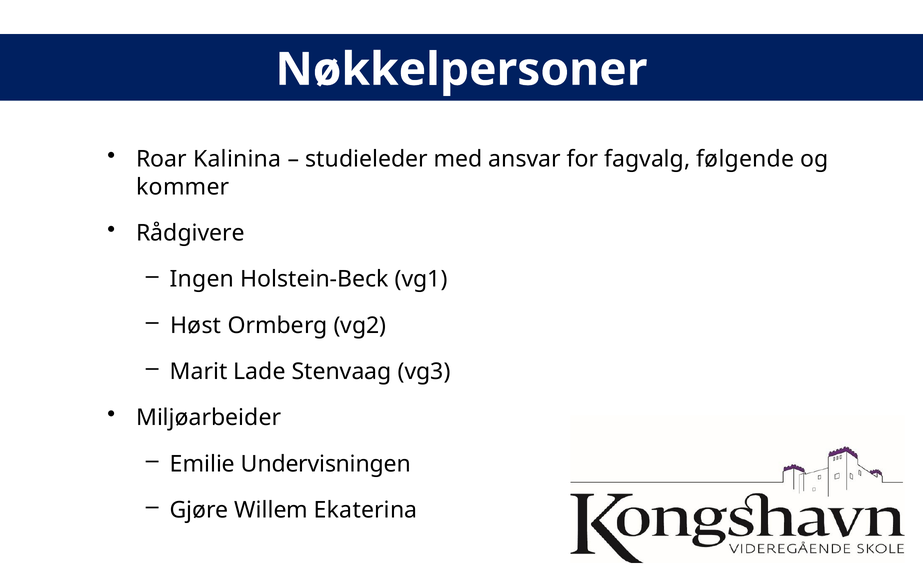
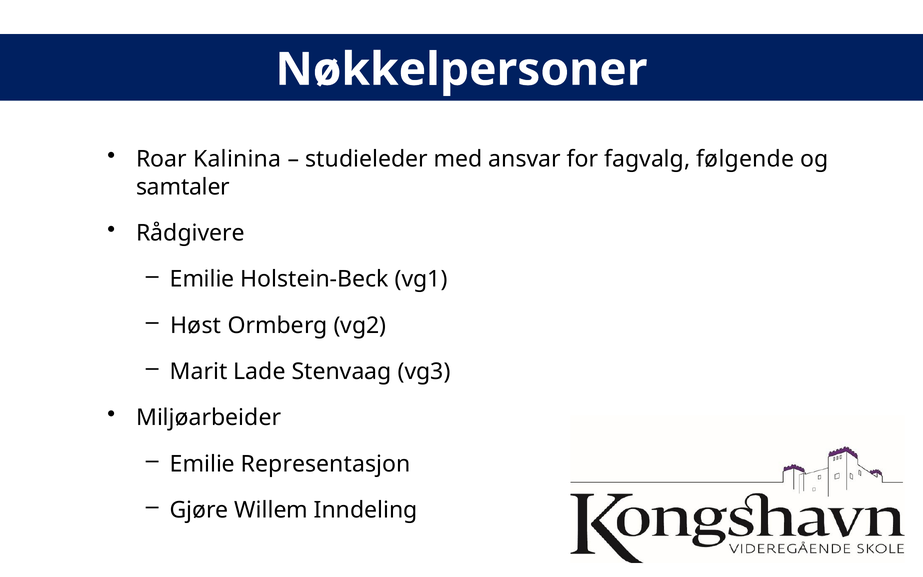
kommer: kommer -> samtaler (183, 187)
Ingen: Ingen -> Emilie (202, 279)
Undervisningen: Undervisningen -> Representasjon (326, 464)
Ekaterina: Ekaterina -> Inndeling (366, 510)
